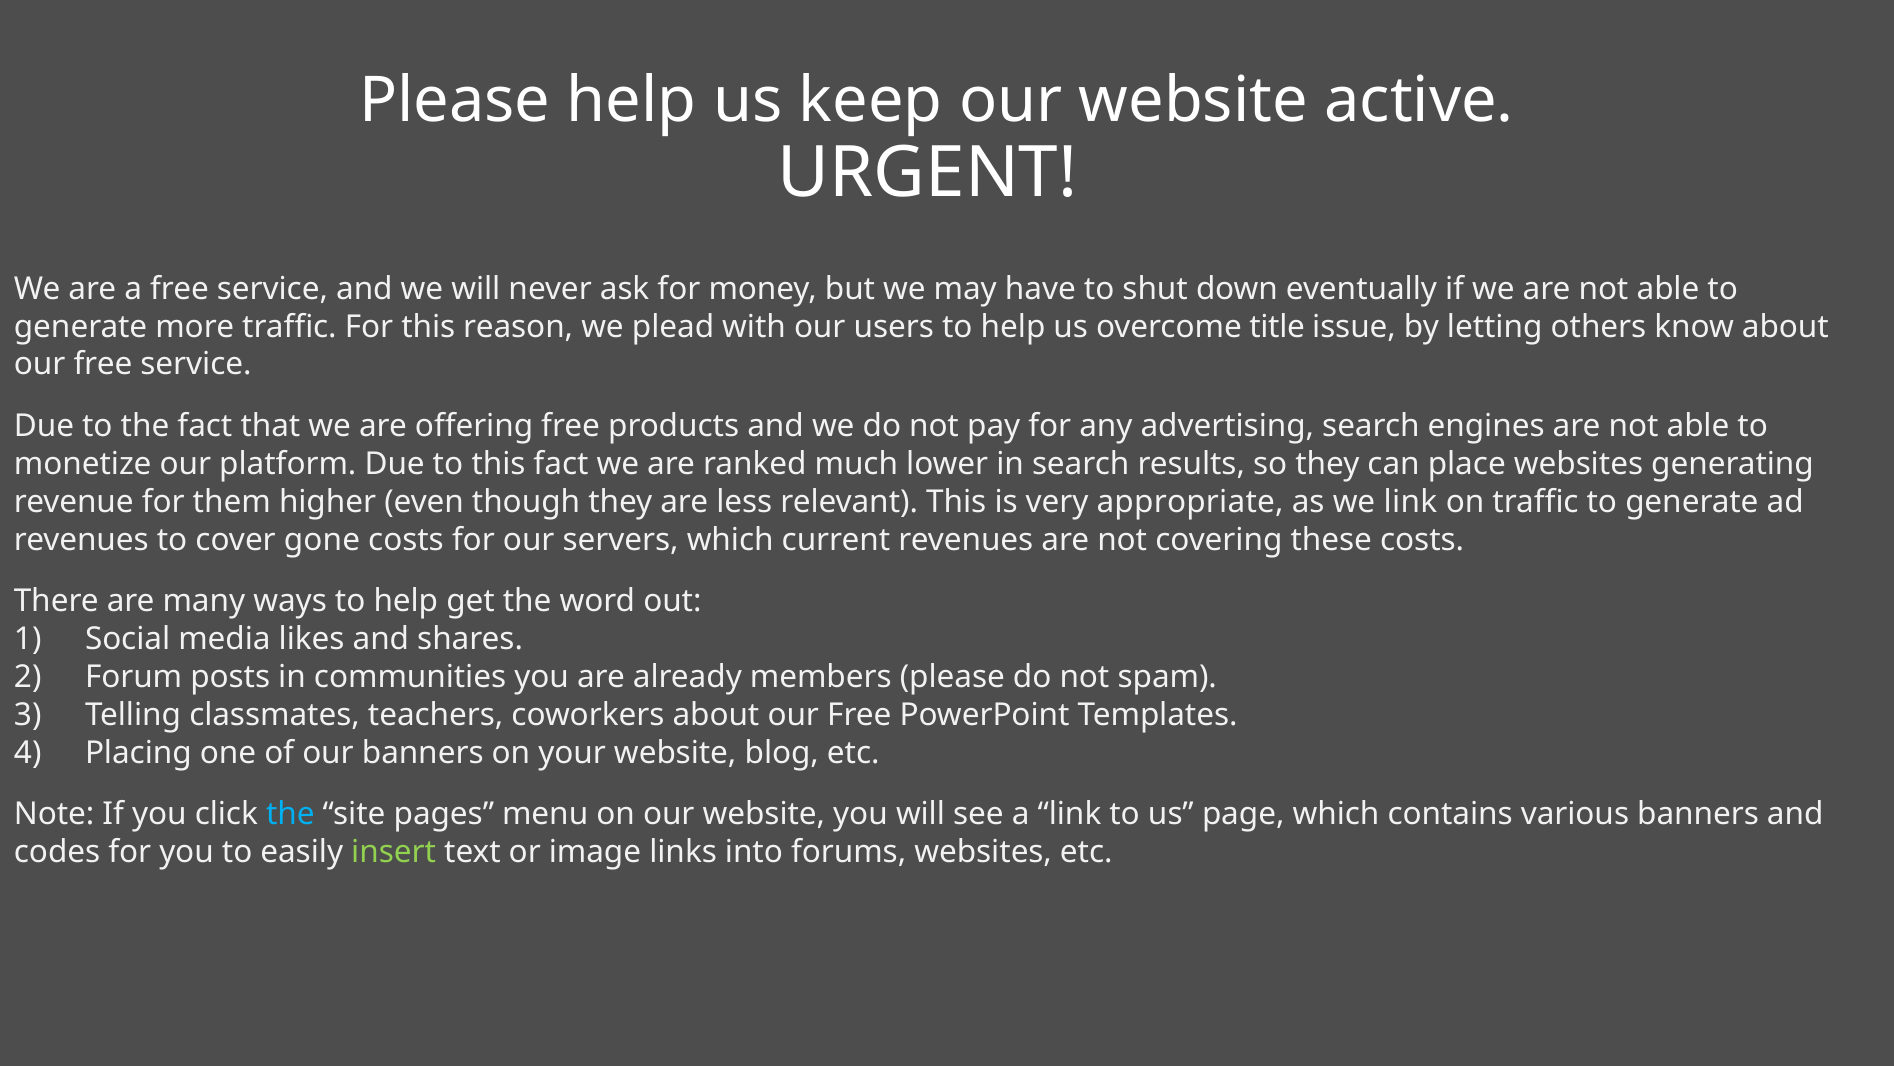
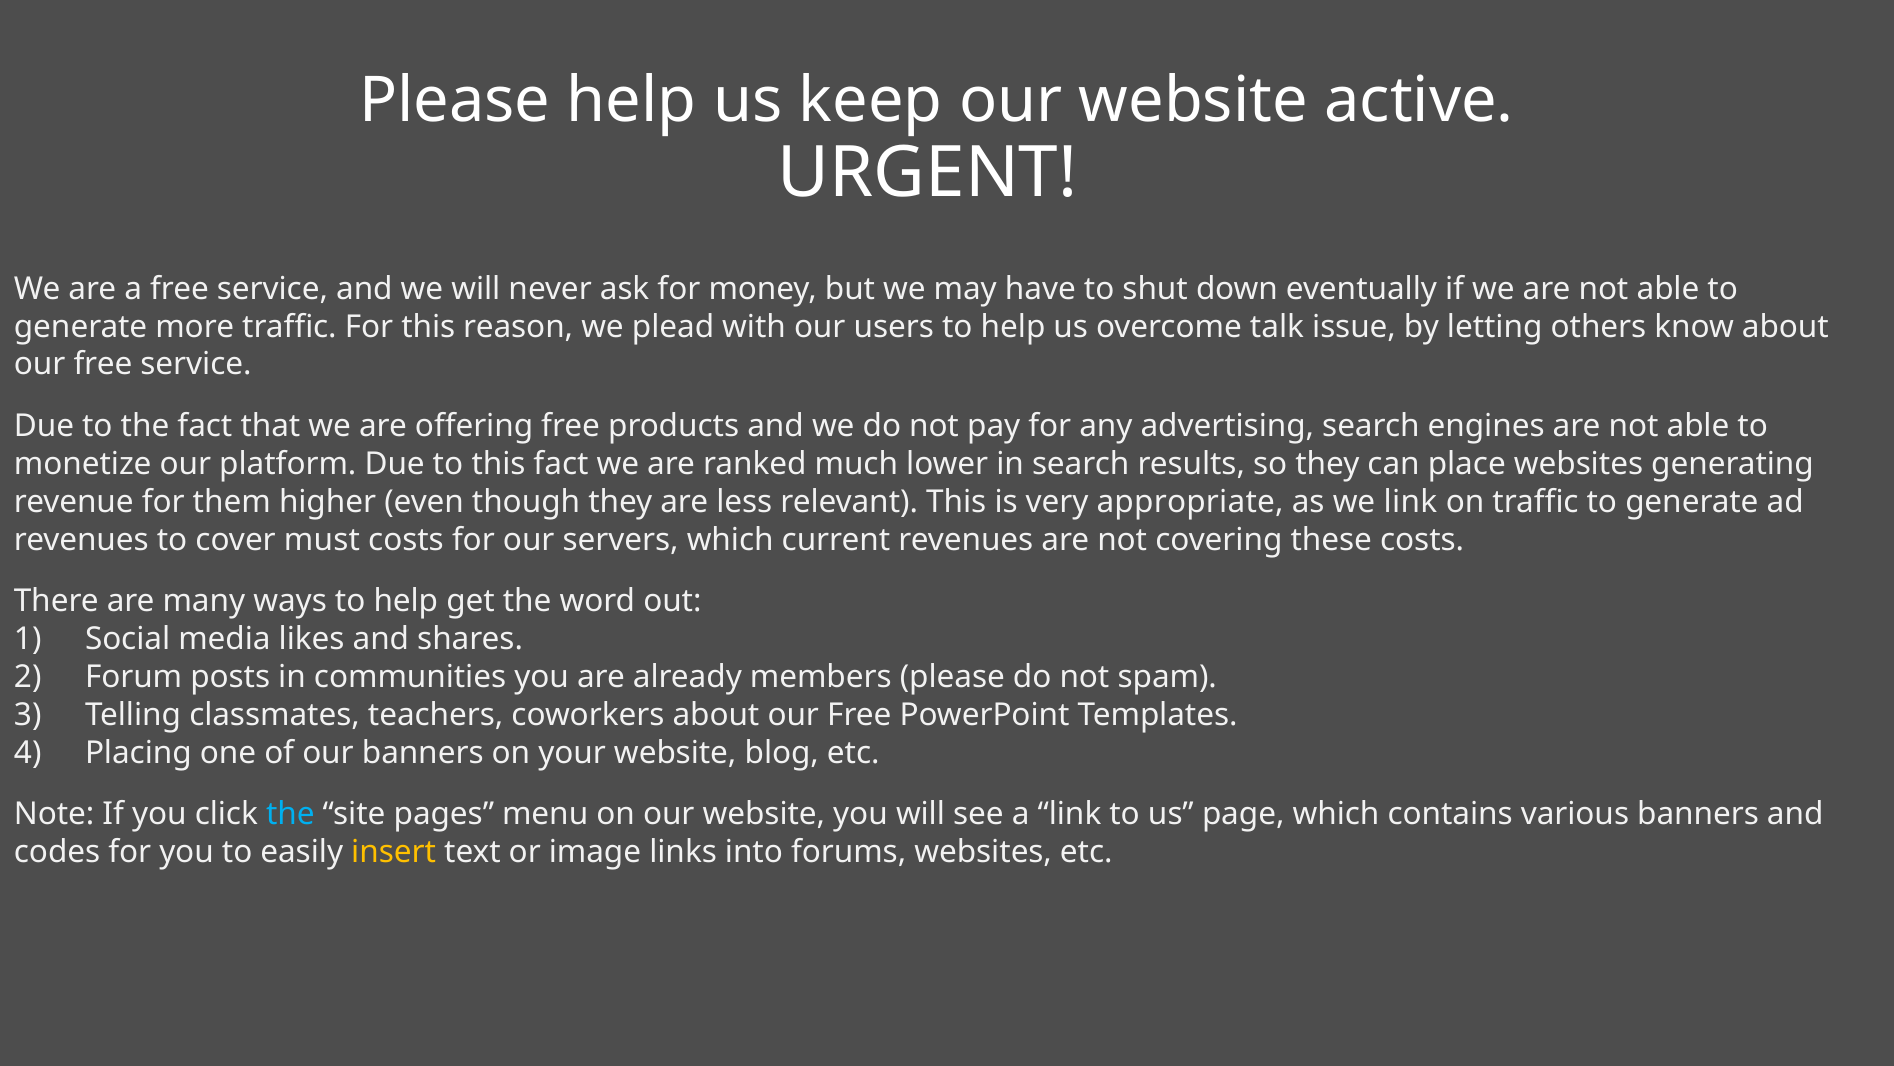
title: title -> talk (1277, 326)
gone: gone -> must (322, 539)
insert colour: light green -> yellow (394, 852)
